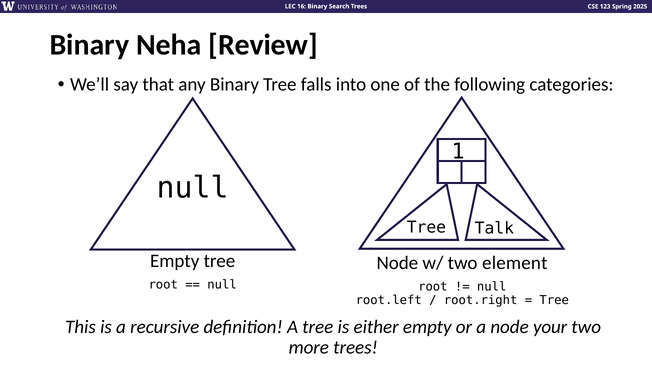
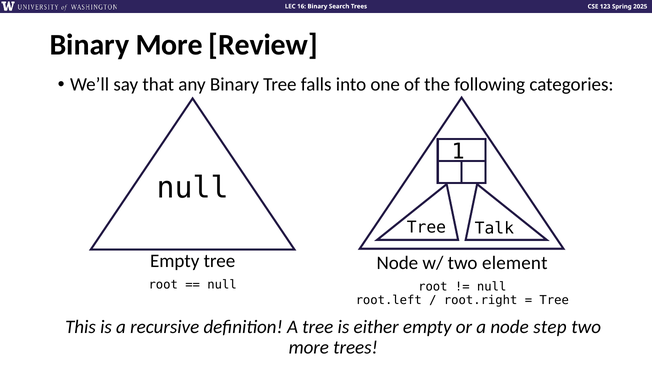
Binary Neha: Neha -> More (169, 45)
your: your -> step (550, 327)
